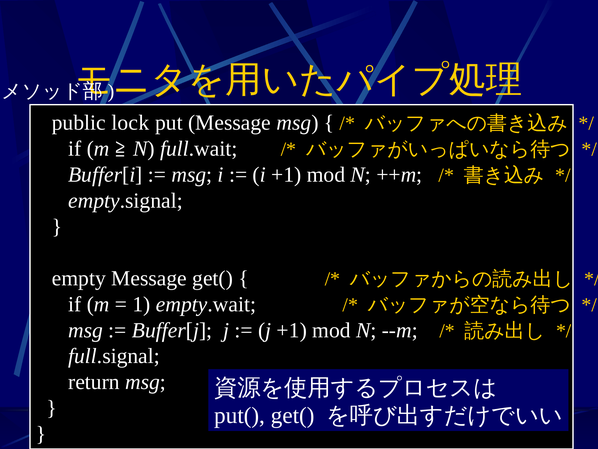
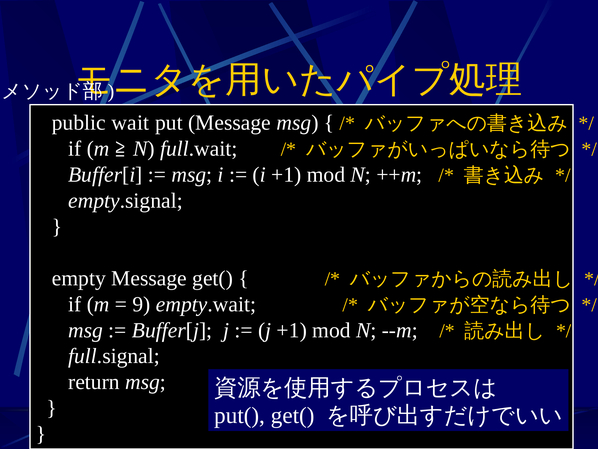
lock: lock -> wait (130, 123)
1: 1 -> 9 (141, 304)
